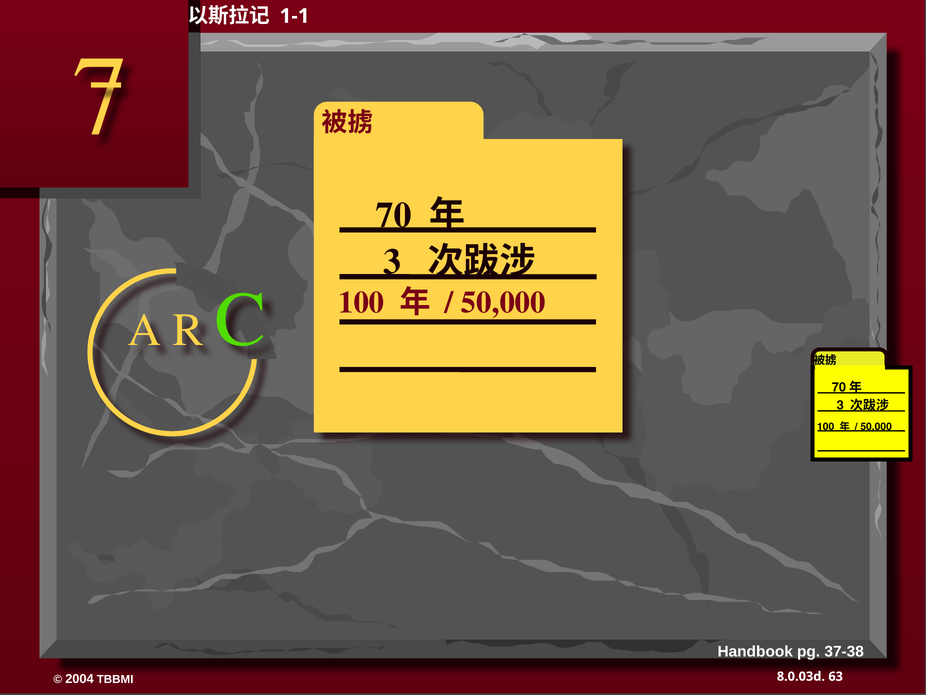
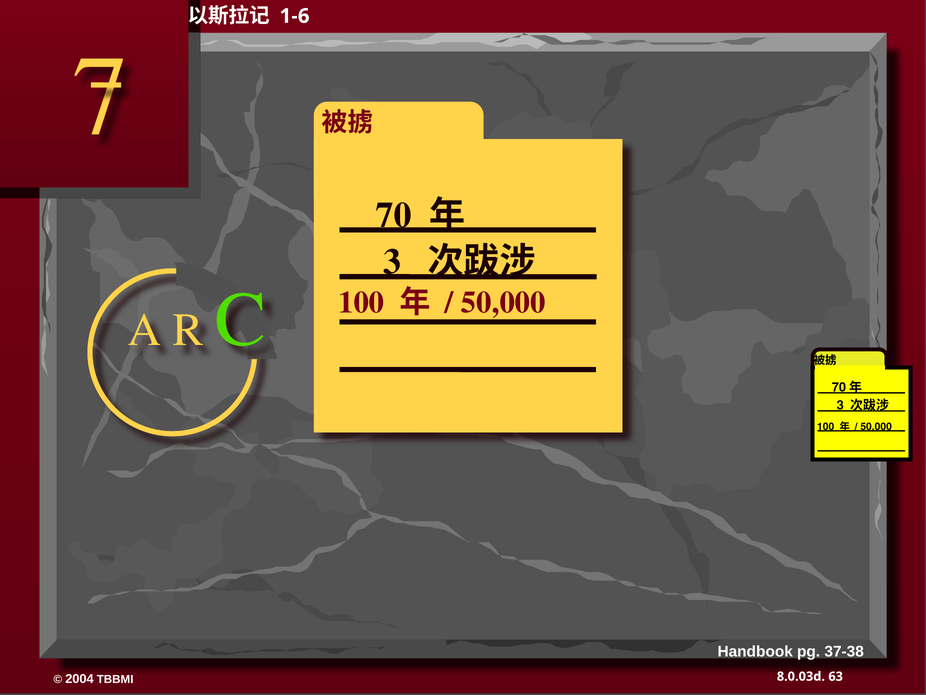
1-1: 1-1 -> 1-6 (295, 16)
